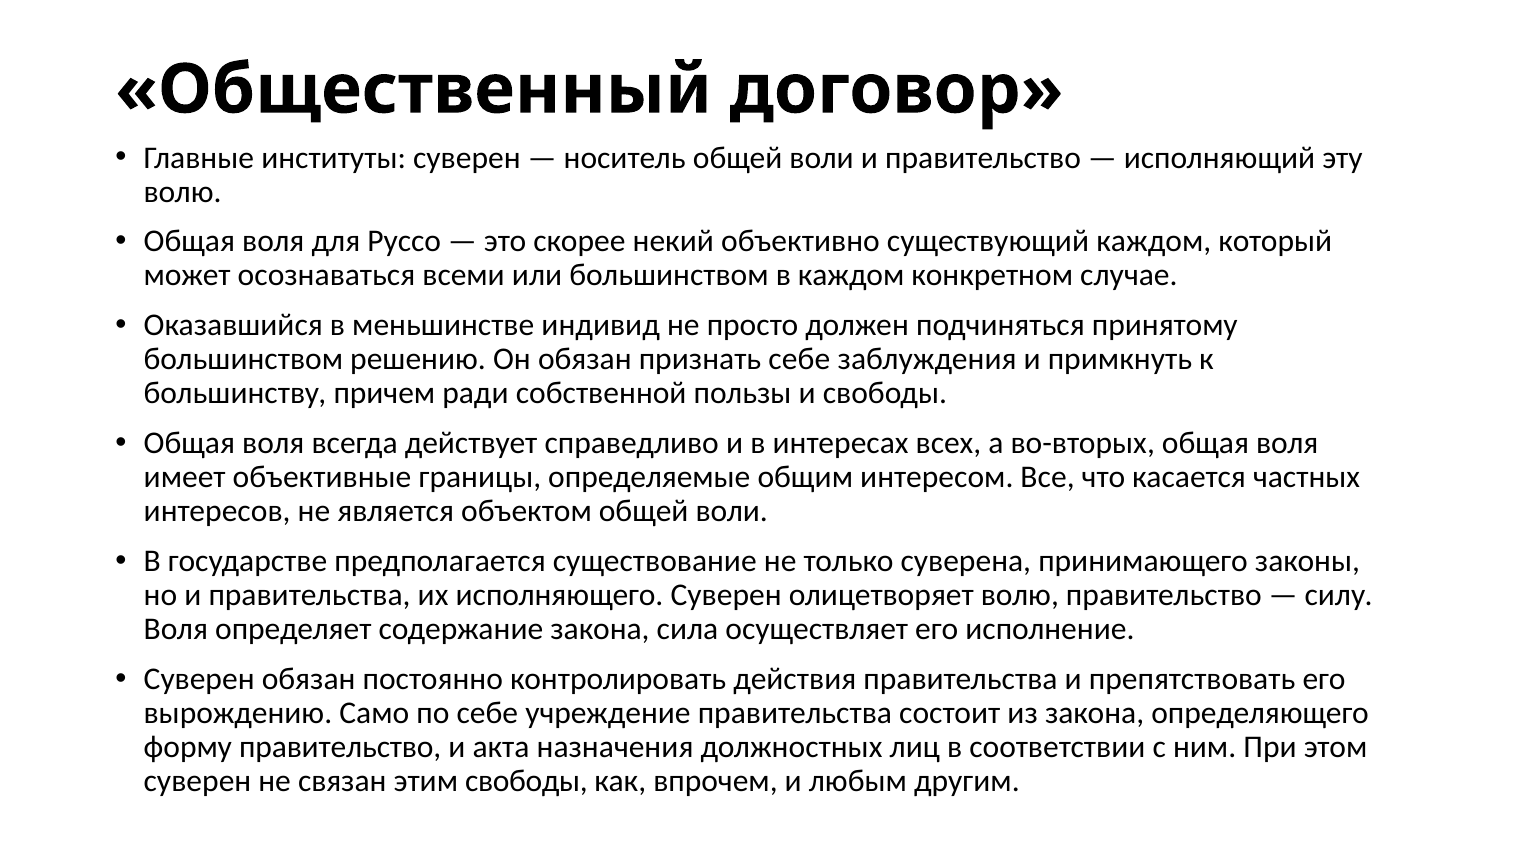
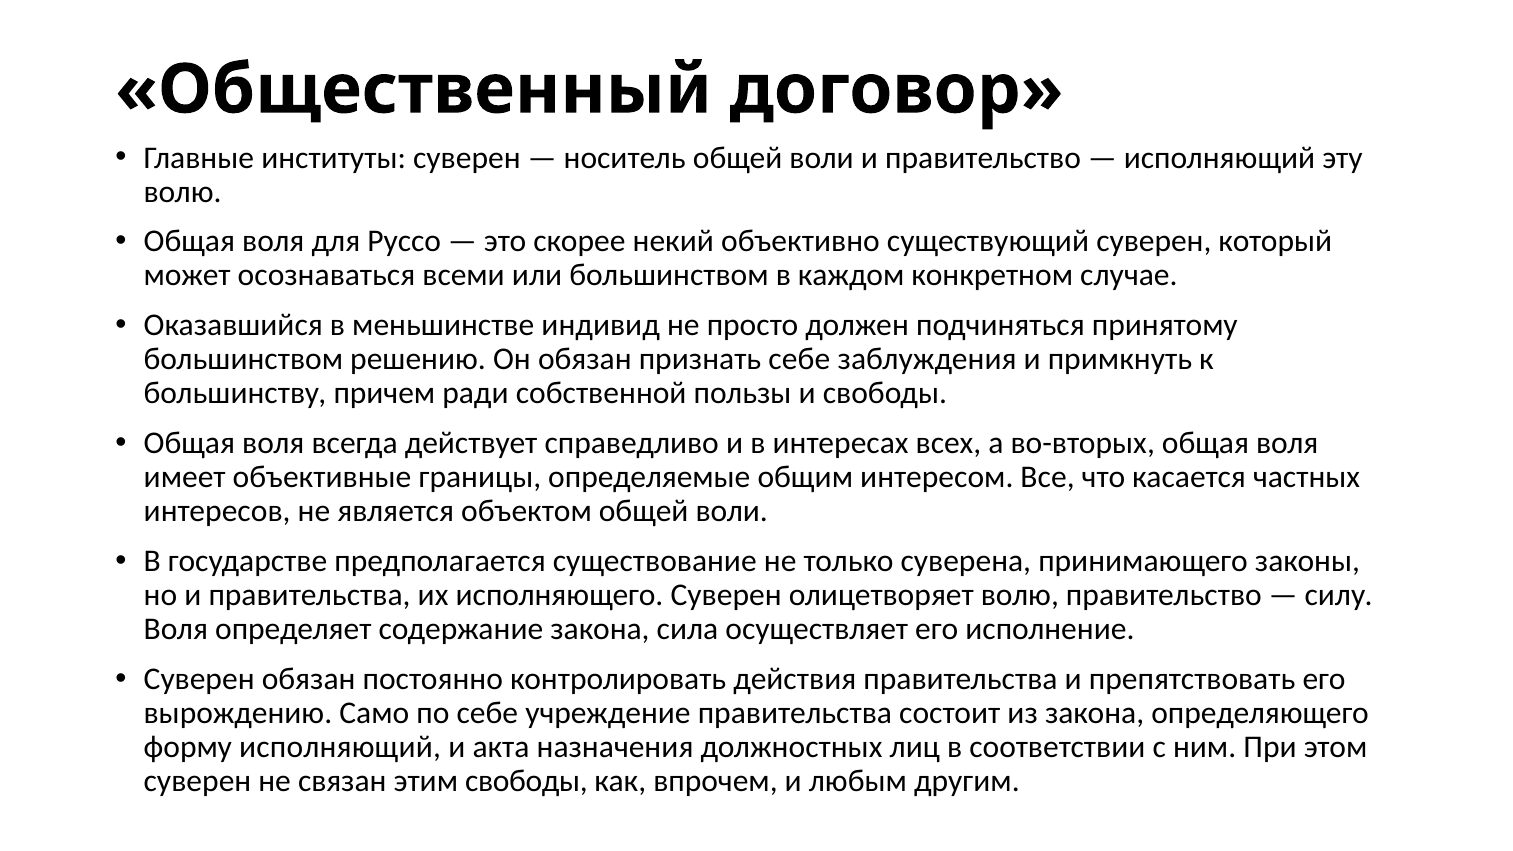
существующий каждом: каждом -> суверен (1154, 242)
форму правительство: правительство -> исполняющий (340, 747)
